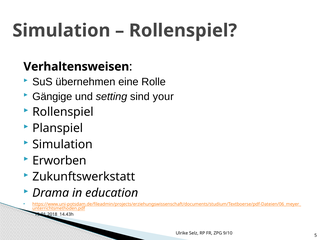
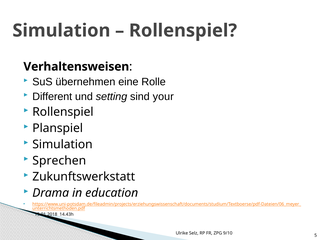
Gängige: Gängige -> Different (52, 97)
Erworben: Erworben -> Sprechen (59, 161)
